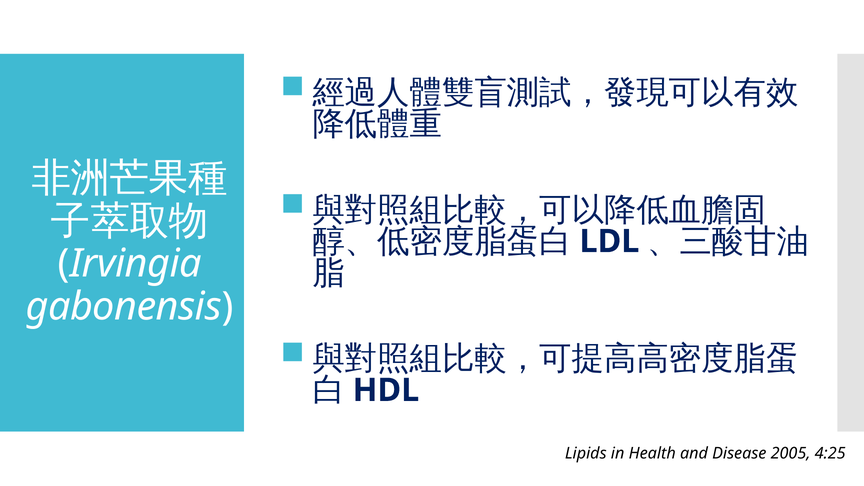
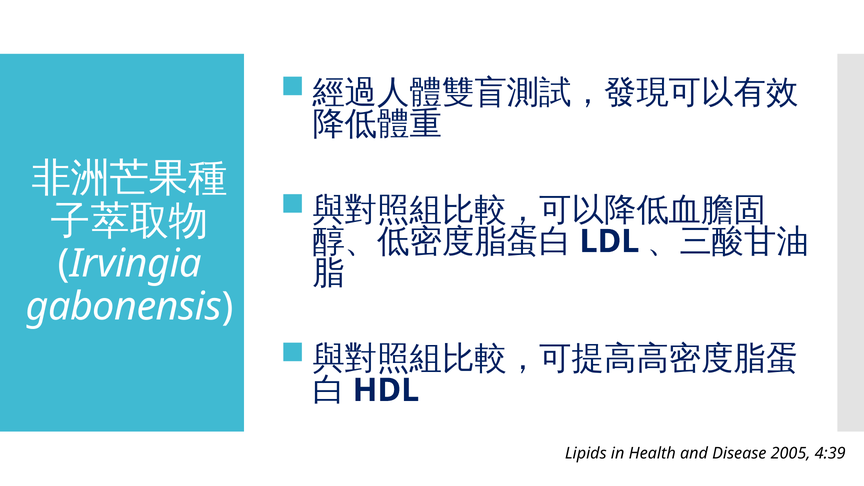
4:25: 4:25 -> 4:39 (830, 454)
